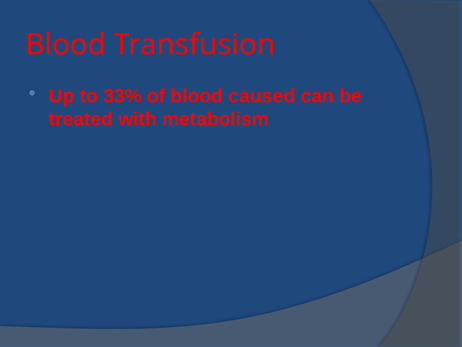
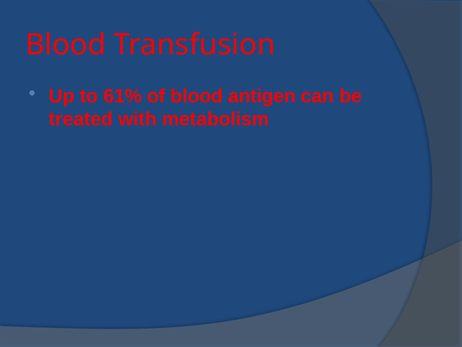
33%: 33% -> 61% (123, 96)
caused: caused -> antigen (262, 96)
